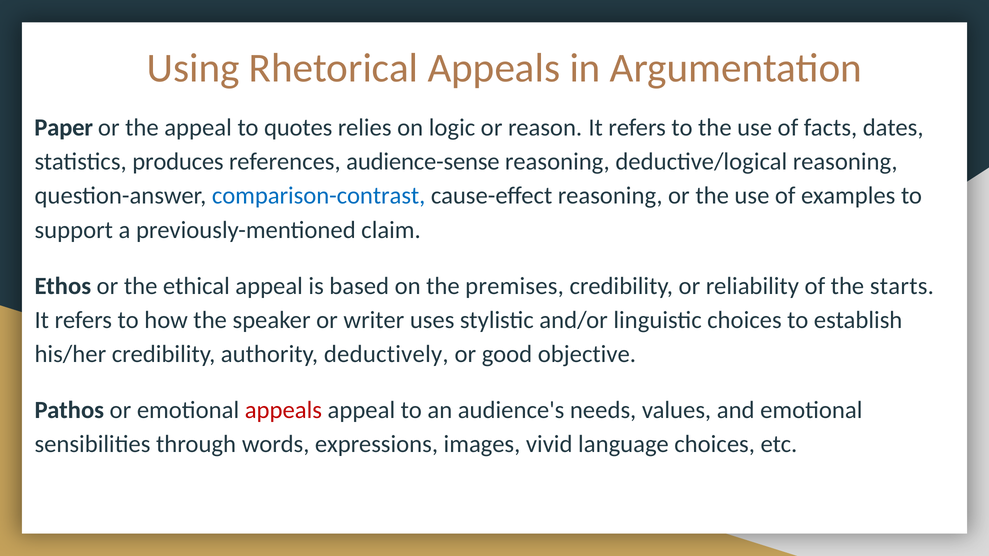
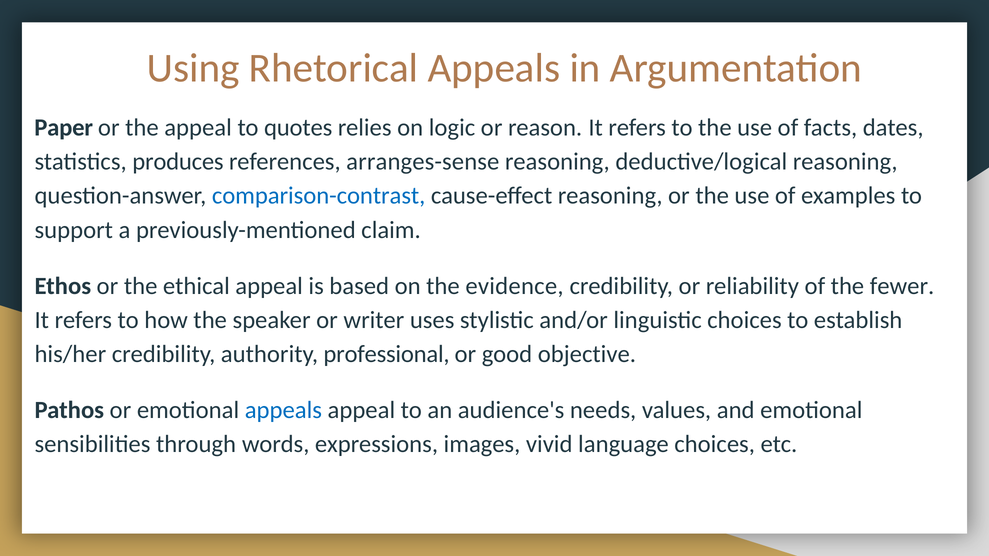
audience-sense: audience-sense -> arranges-sense (423, 162)
premises: premises -> evidence (515, 286)
starts: starts -> fewer (902, 286)
deductively: deductively -> professional (387, 354)
appeals colour: red -> blue (283, 410)
